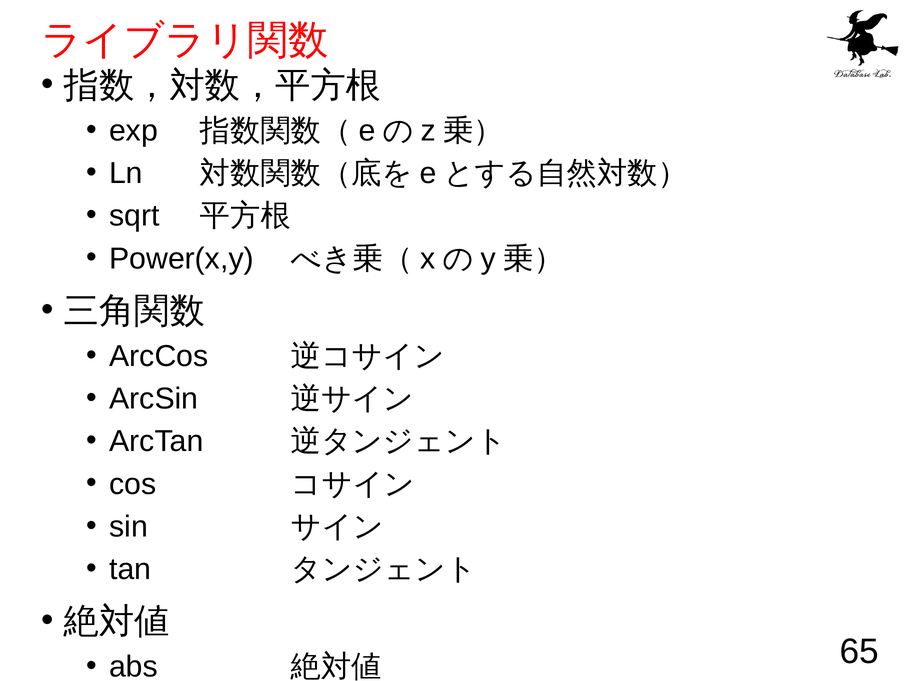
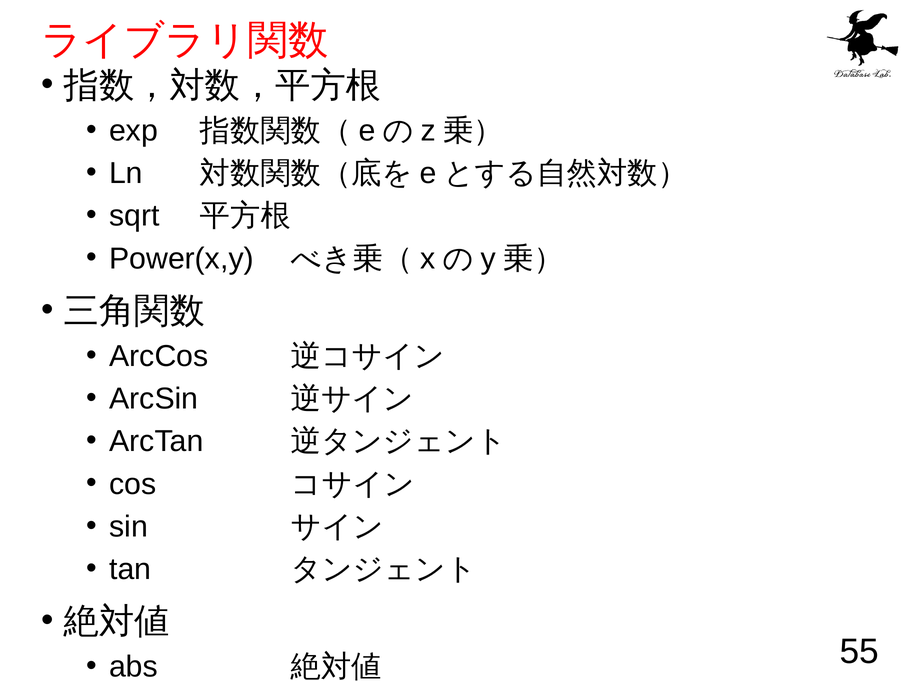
65: 65 -> 55 (859, 652)
